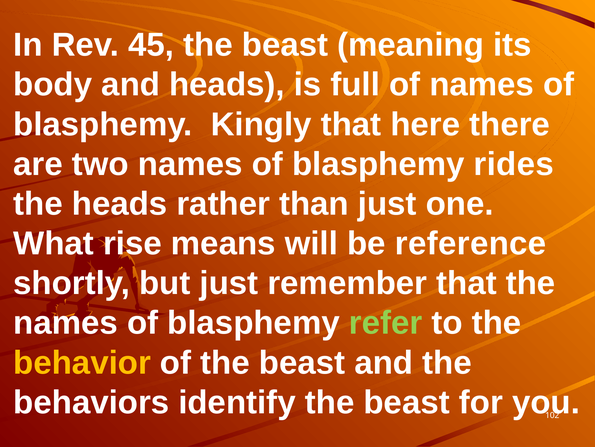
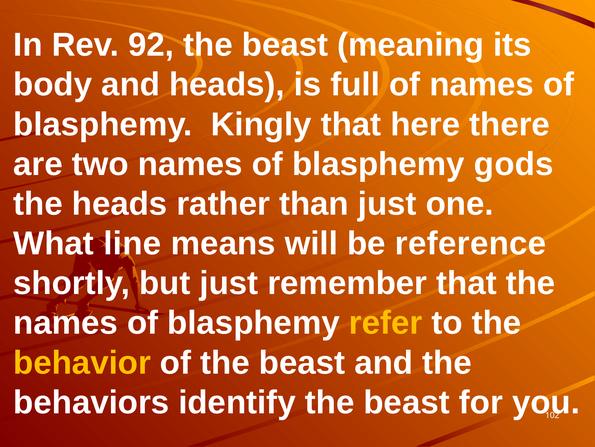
45: 45 -> 92 (151, 45)
rides: rides -> gods (514, 164)
rise: rise -> line (132, 243)
refer colour: light green -> yellow (386, 323)
